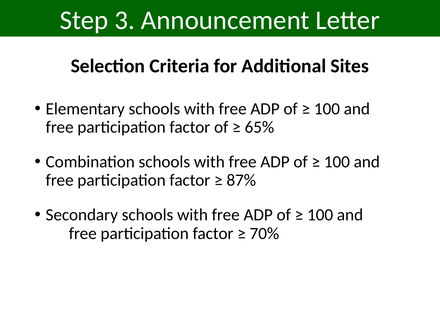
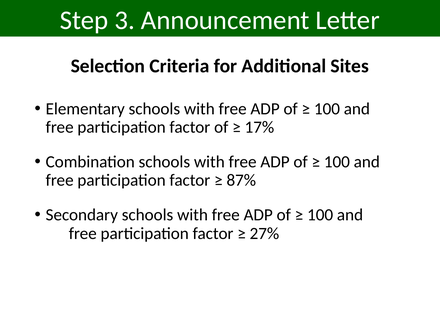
65%: 65% -> 17% (259, 127)
70%: 70% -> 27% (264, 233)
